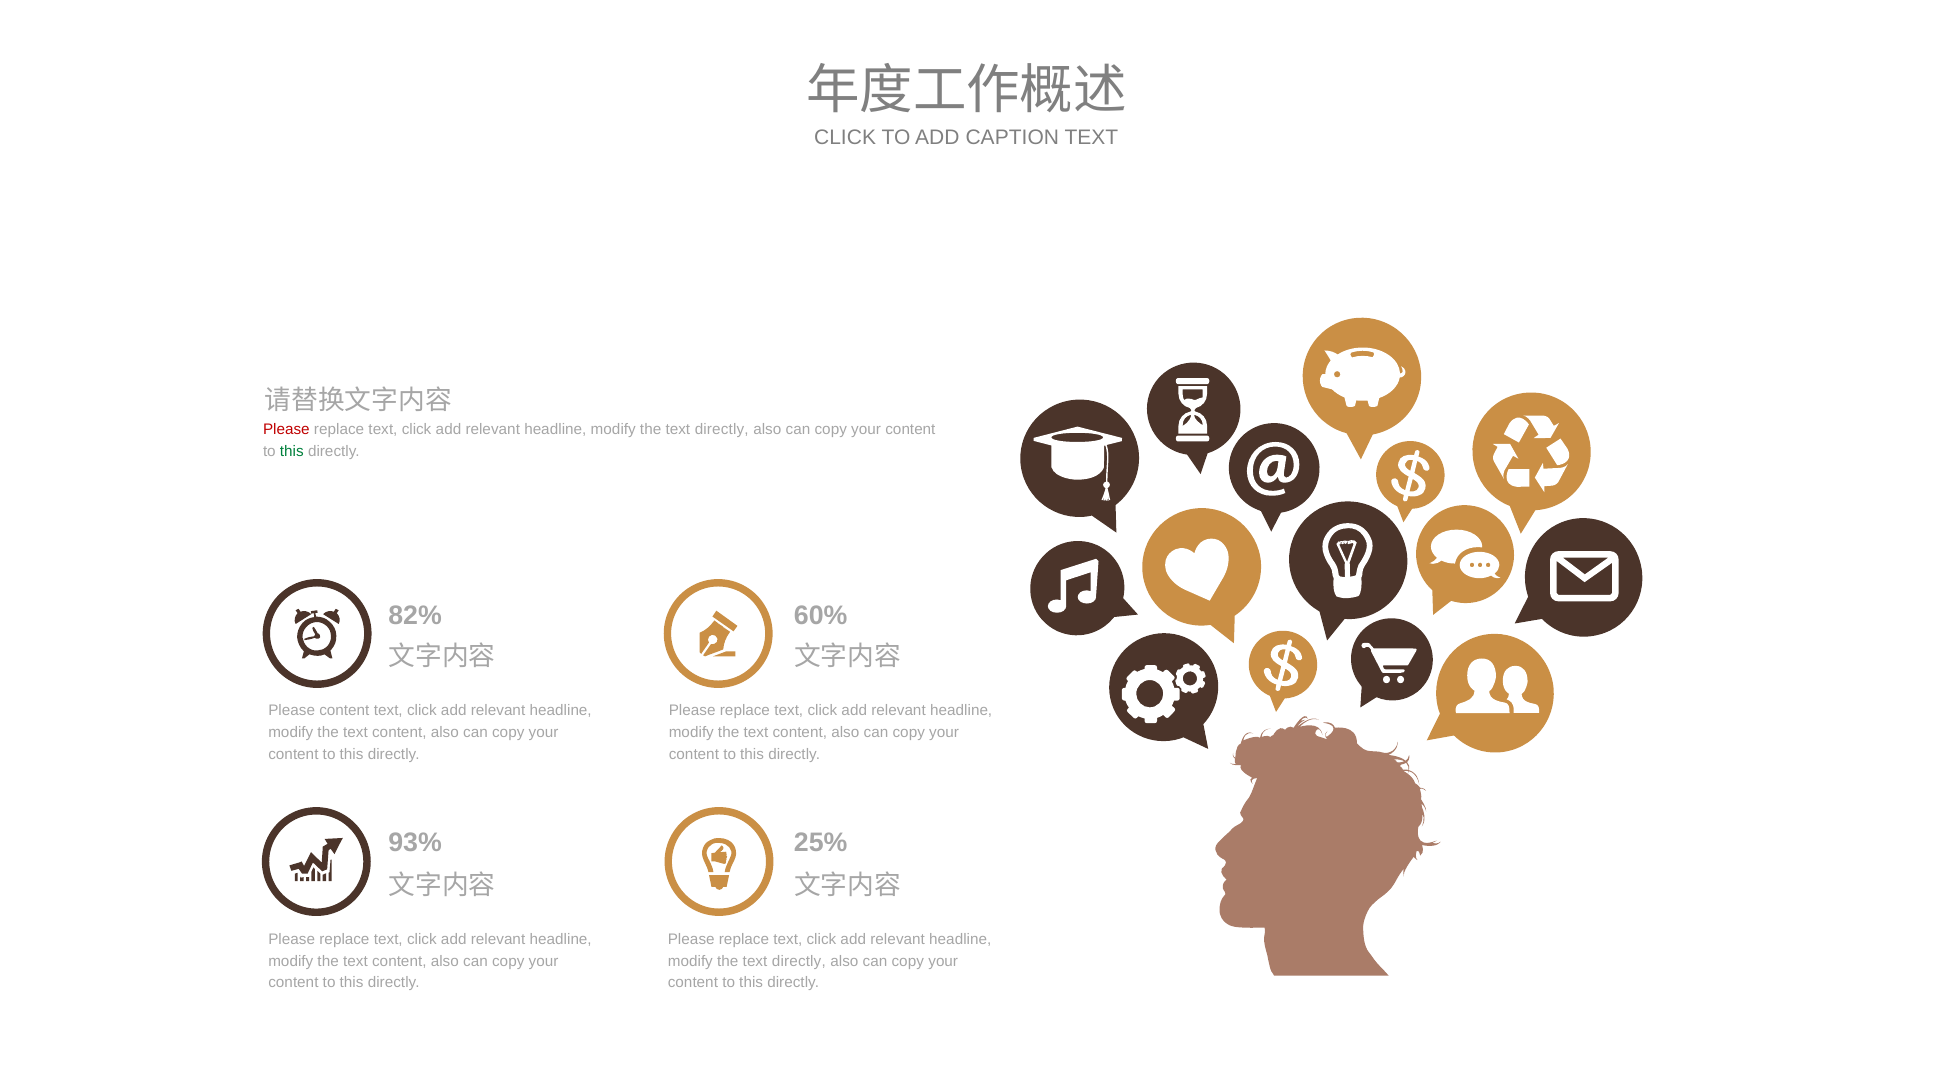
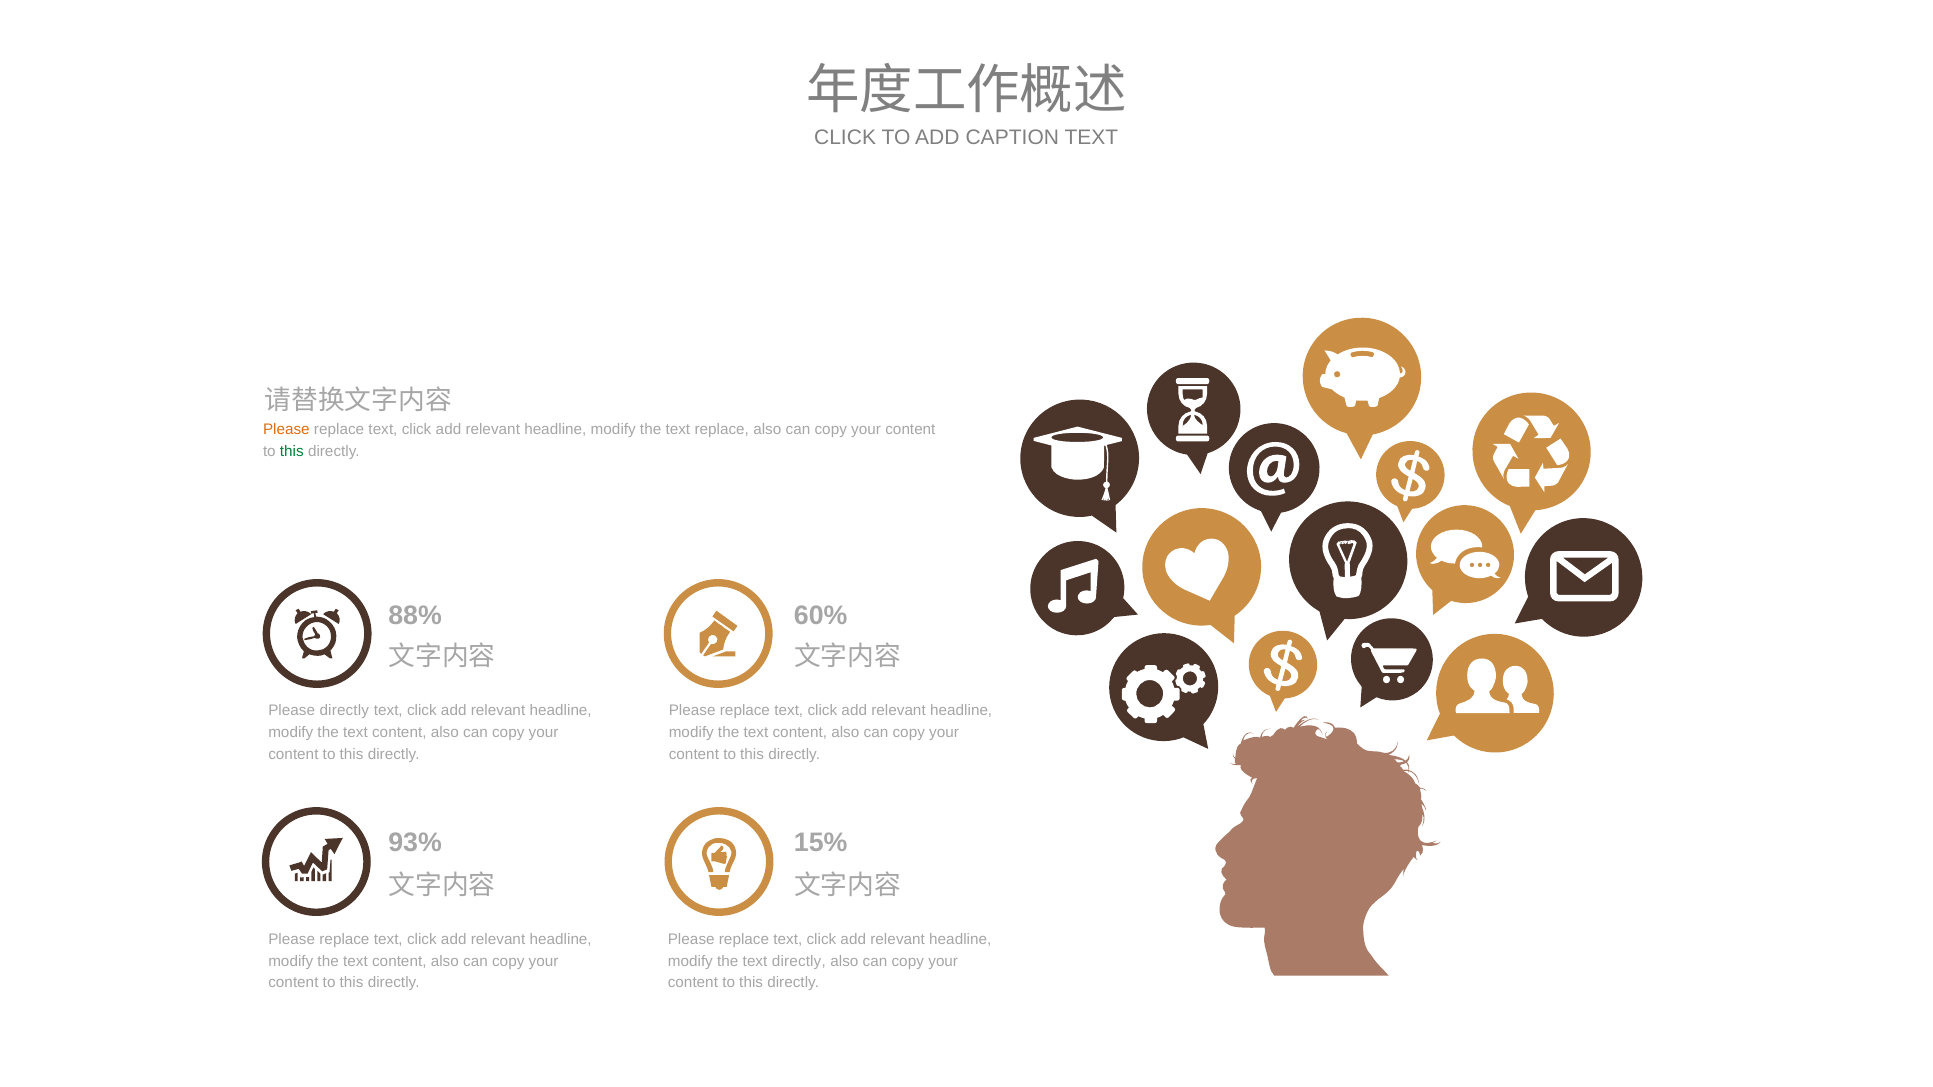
Please colour: red -> orange (286, 430)
directly: directly -> replace (722, 430)
82%: 82% -> 88% (415, 616)
Please content: content -> directly (344, 710)
25%: 25% -> 15% (821, 843)
